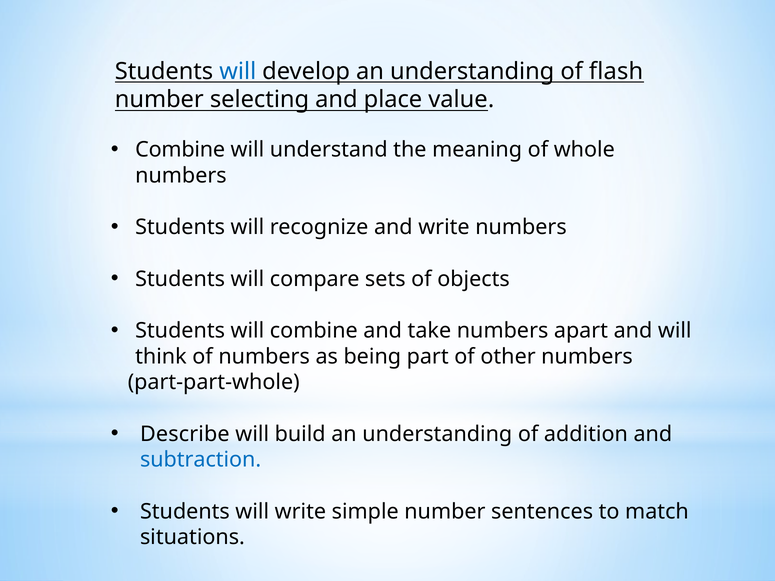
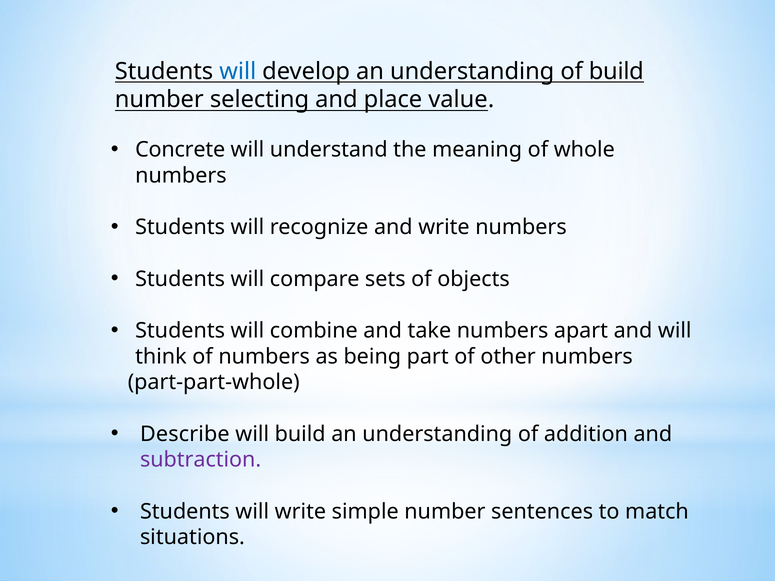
of flash: flash -> build (616, 71)
Combine: Combine -> Concrete (180, 150)
subtraction colour: blue -> purple (201, 460)
